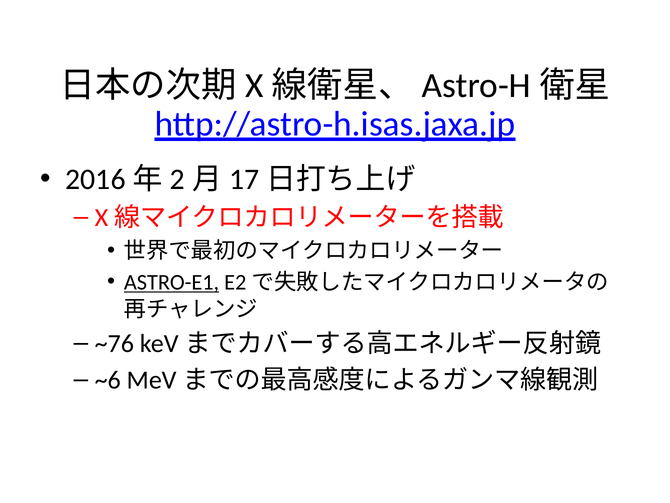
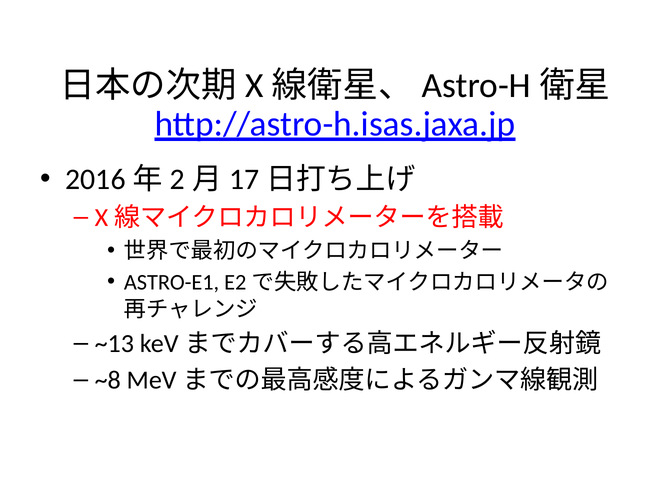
ASTRO-E1 underline: present -> none (172, 282)
~76: ~76 -> ~13 (114, 343)
~6: ~6 -> ~8 (108, 380)
